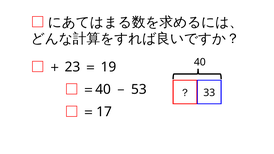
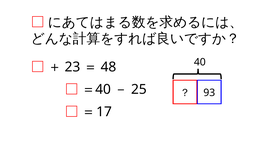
19: 19 -> 48 (109, 67)
33: 33 -> 93 (209, 93)
53: 53 -> 25 (139, 89)
